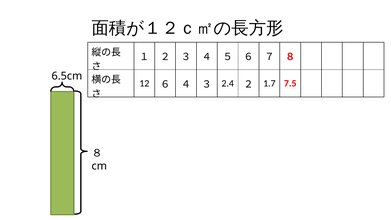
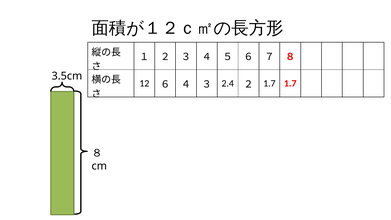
6.5cm: 6.5cm -> 3.5cm (67, 76)
1.7 7.5: 7.5 -> 1.7 (290, 83)
